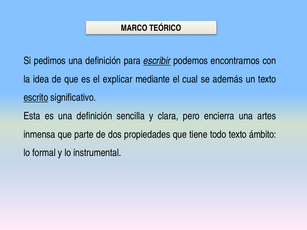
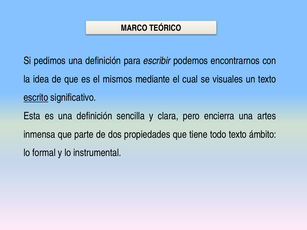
escribir underline: present -> none (157, 61)
explicar: explicar -> mismos (118, 79)
además: además -> visuales (228, 79)
